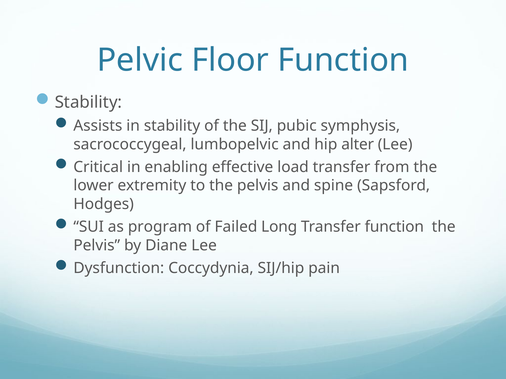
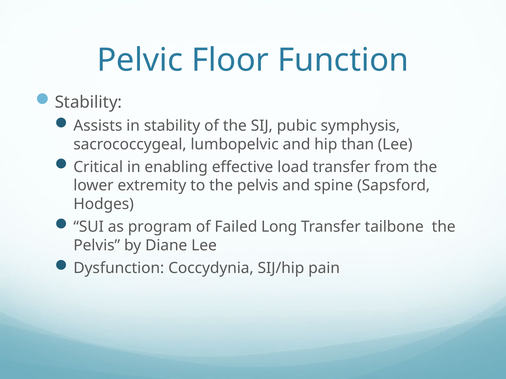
alter: alter -> than (358, 144)
Transfer function: function -> tailbone (394, 227)
